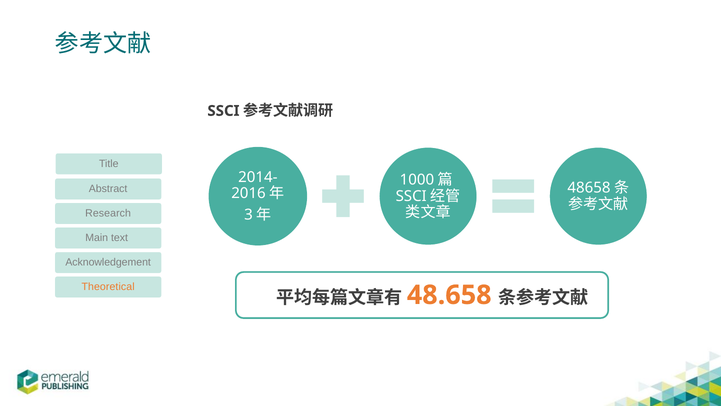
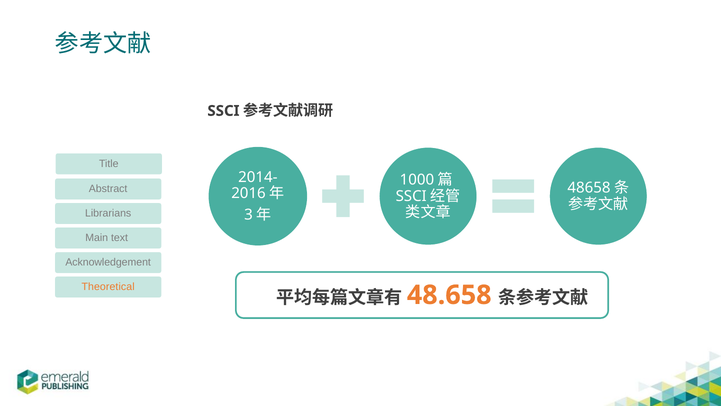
Research: Research -> Librarians (108, 213)
